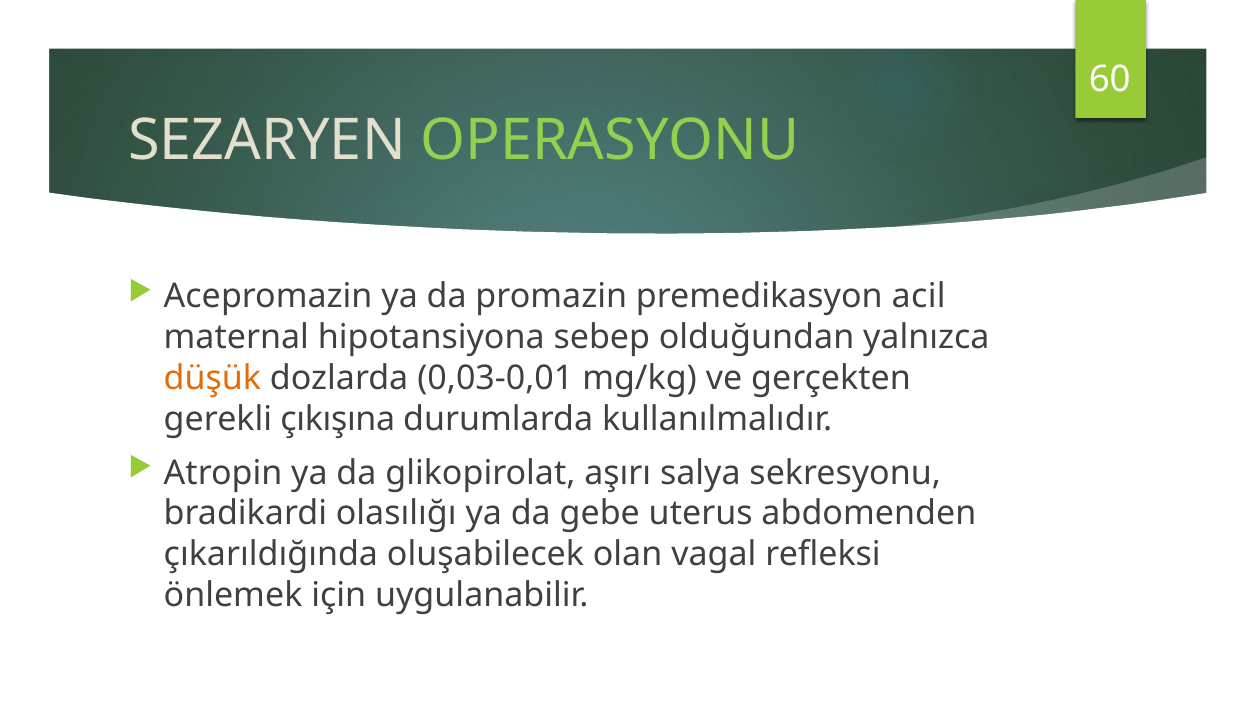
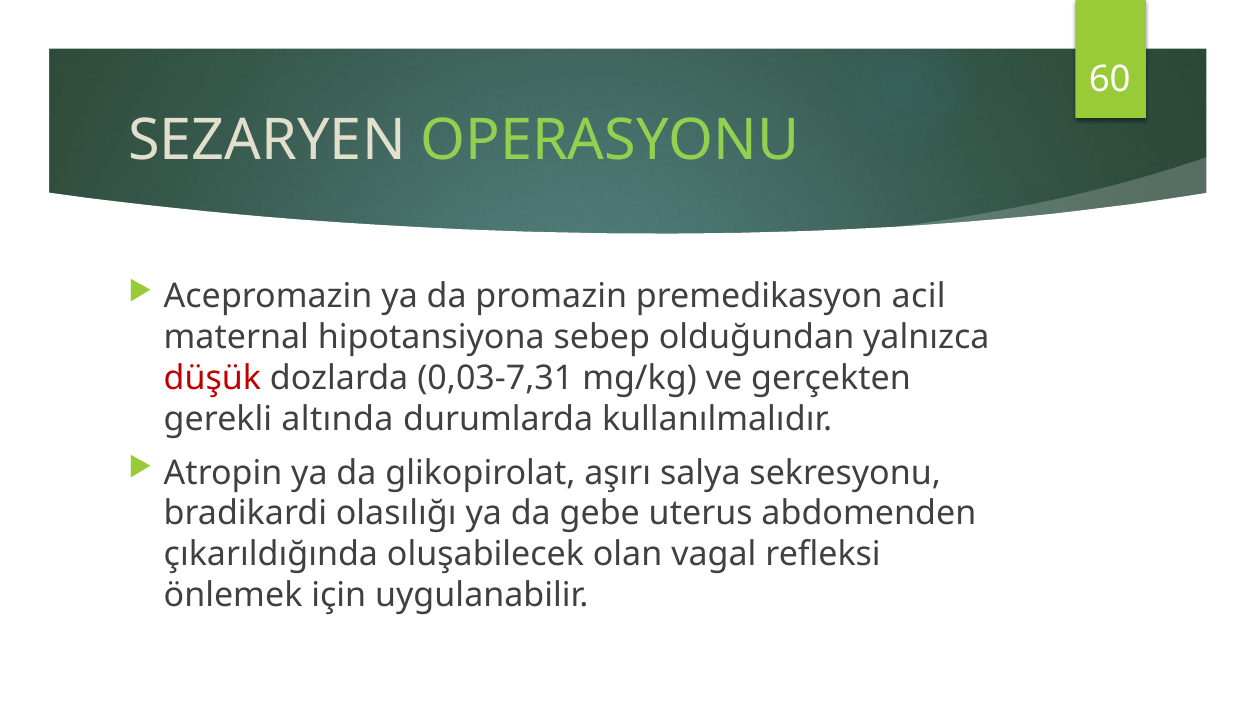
düşük colour: orange -> red (212, 378)
0,03-0,01: 0,03-0,01 -> 0,03-7,31 (495, 378)
çıkışına: çıkışına -> altında (337, 418)
